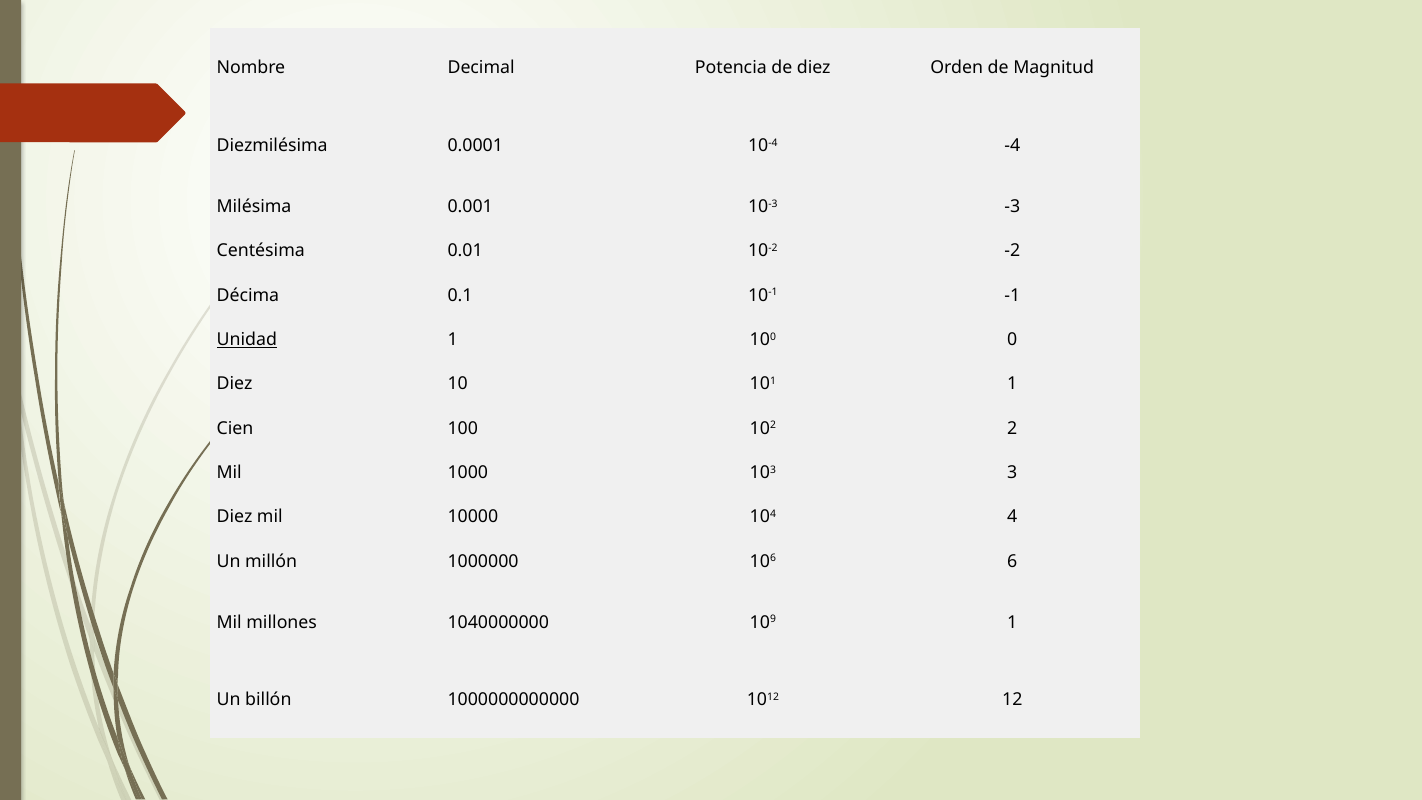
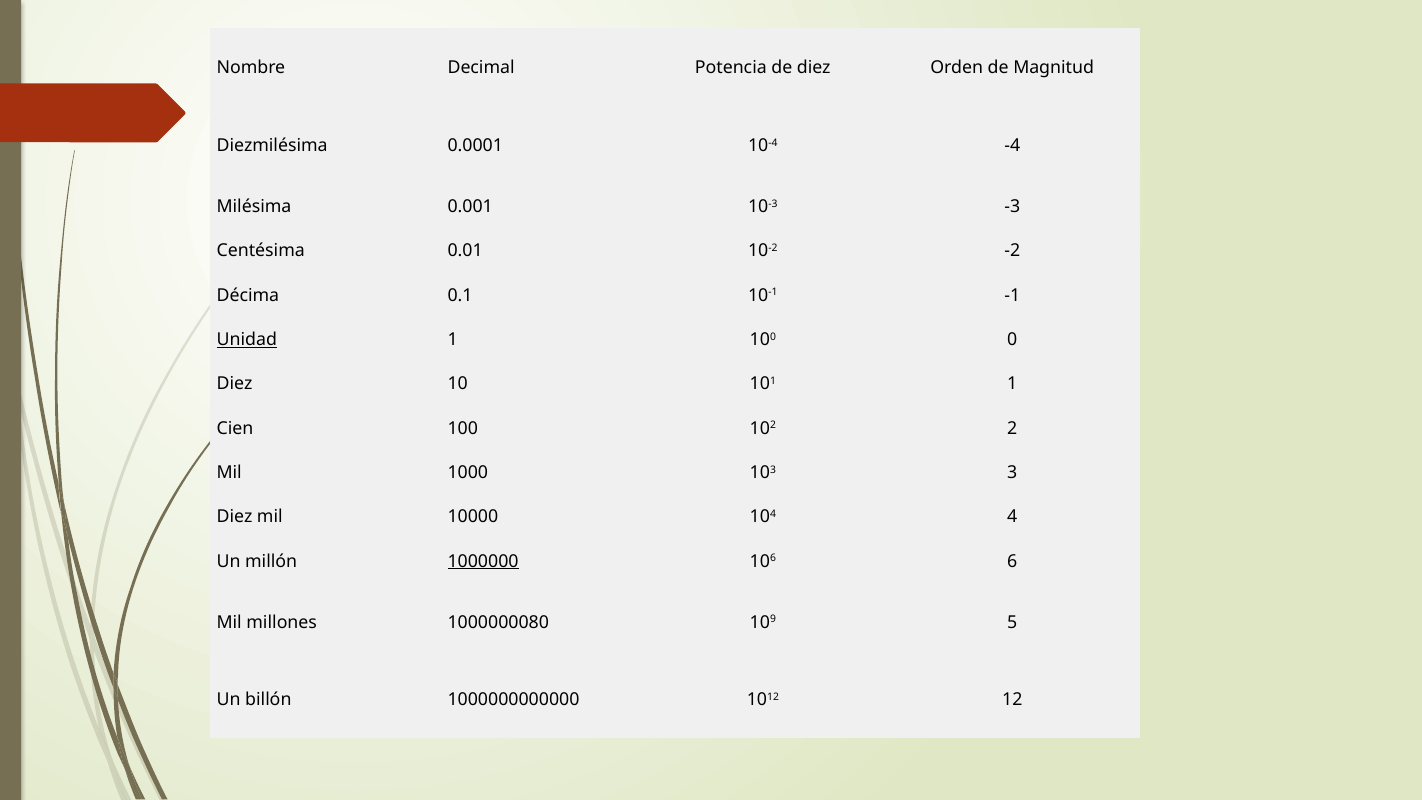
1000000 underline: none -> present (483, 561)
1040000000: 1040000000 -> 1000000080 (498, 622)
109 1: 1 -> 5 (1012, 622)
